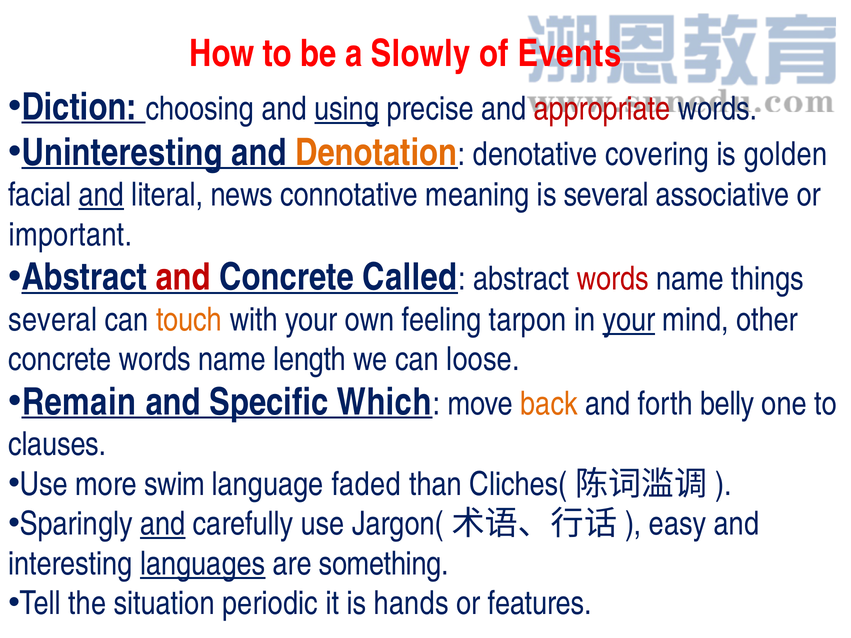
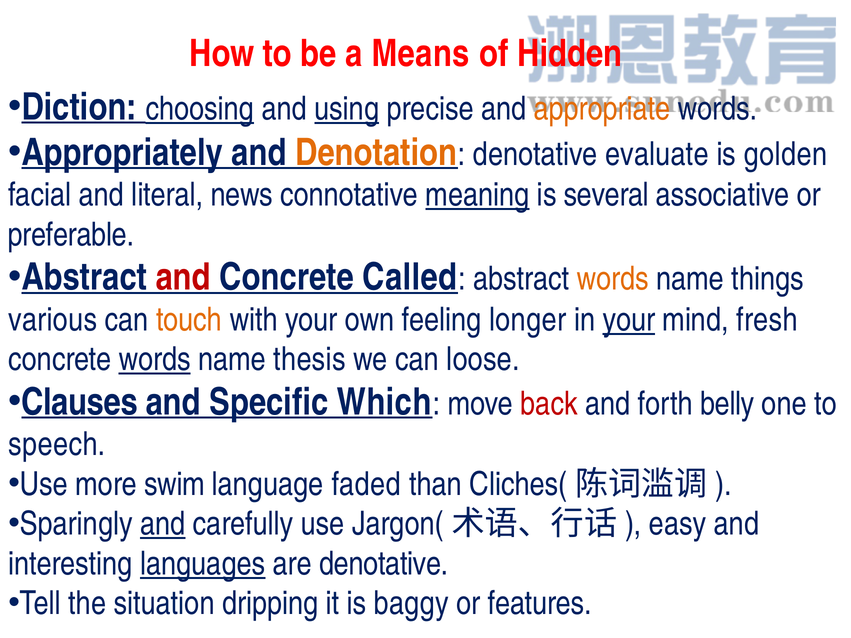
Slowly: Slowly -> Means (421, 54)
Events: Events -> Hidden (570, 54)
choosing underline: none -> present (200, 109)
appropriate colour: red -> orange (602, 109)
Uninteresting: Uninteresting -> Appropriately (122, 153)
covering: covering -> evaluate (657, 154)
and underline: present -> none (101, 195)
meaning underline: none -> present (477, 195)
important: important -> preferable (71, 235)
words colour: red -> orange (613, 279)
several: several -> various (53, 320)
tarpon: tarpon -> longer (528, 320)
other: other -> fresh (767, 320)
words underline: none -> present (155, 360)
length: length -> thesis (310, 360)
Remain: Remain -> Clauses (79, 402)
back colour: orange -> red (549, 404)
clauses: clauses -> speech (57, 445)
are something: something -> denotative (384, 564)
periodic: periodic -> dripping (270, 604)
hands: hands -> baggy (411, 604)
